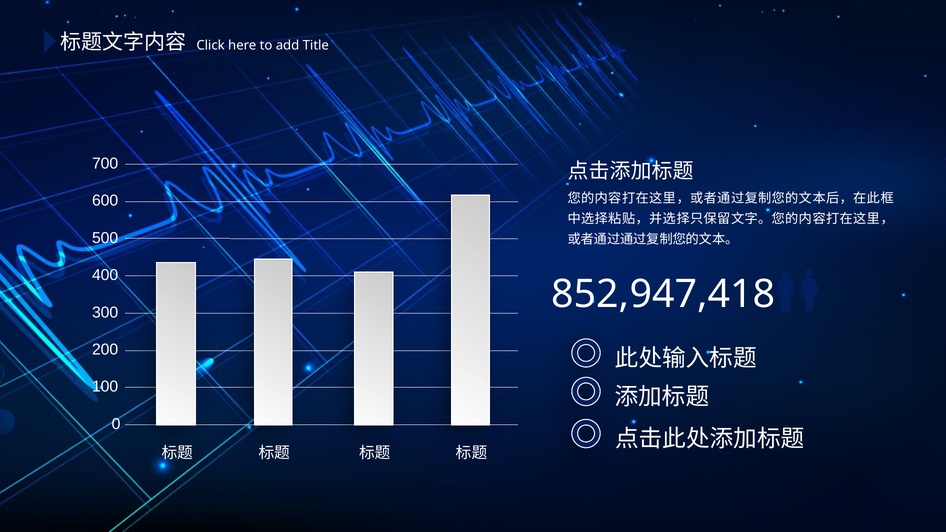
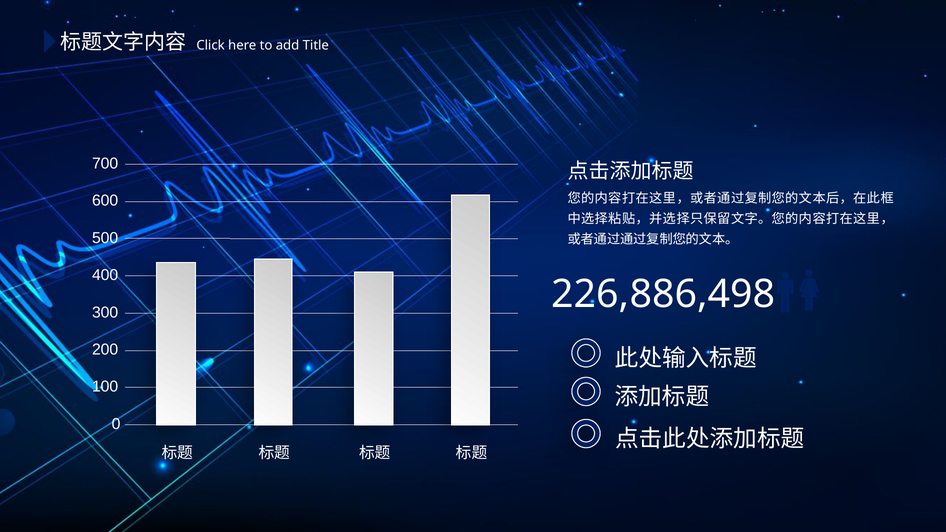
852,947,418: 852,947,418 -> 226,886,498 (663, 294)
